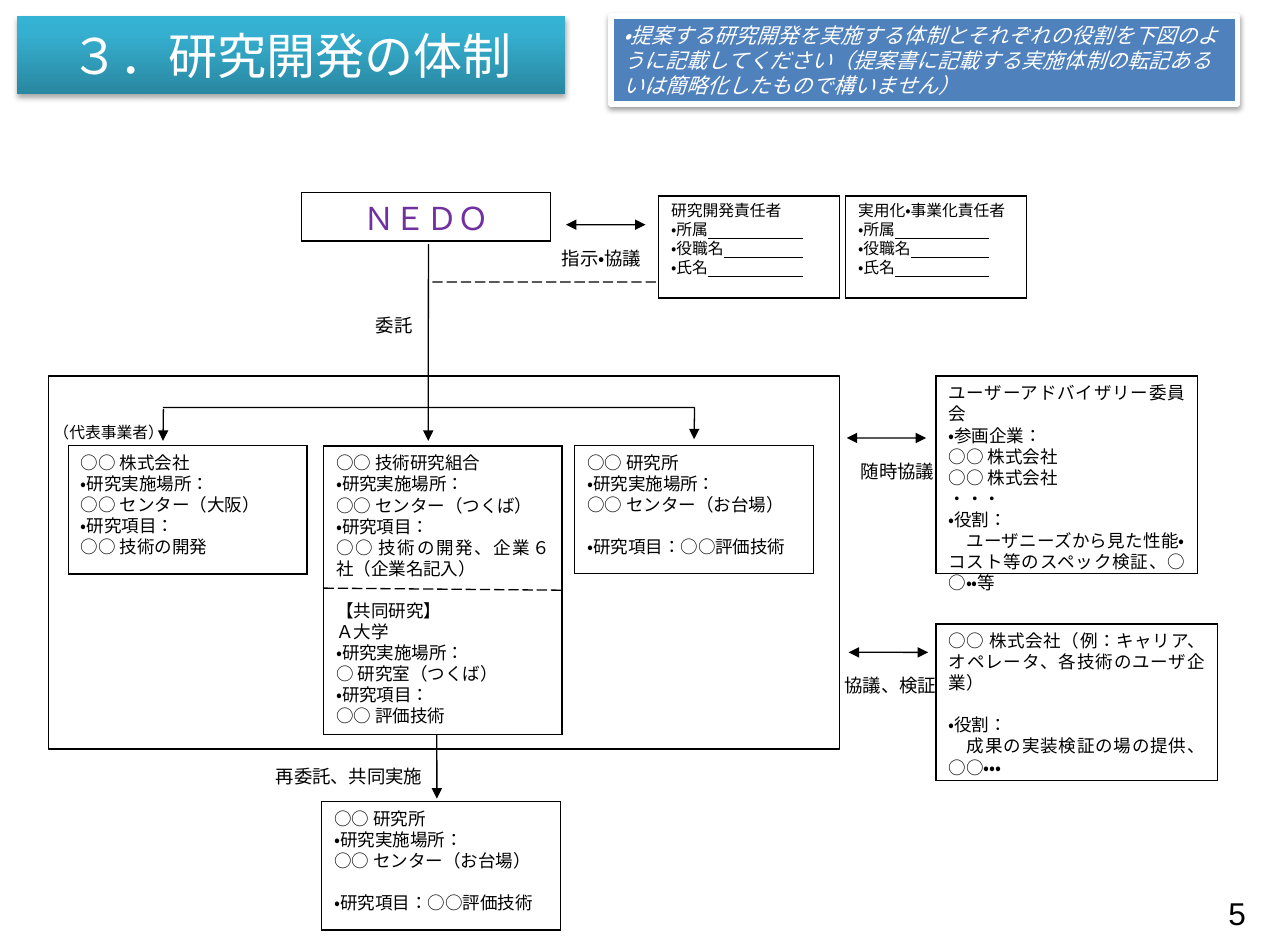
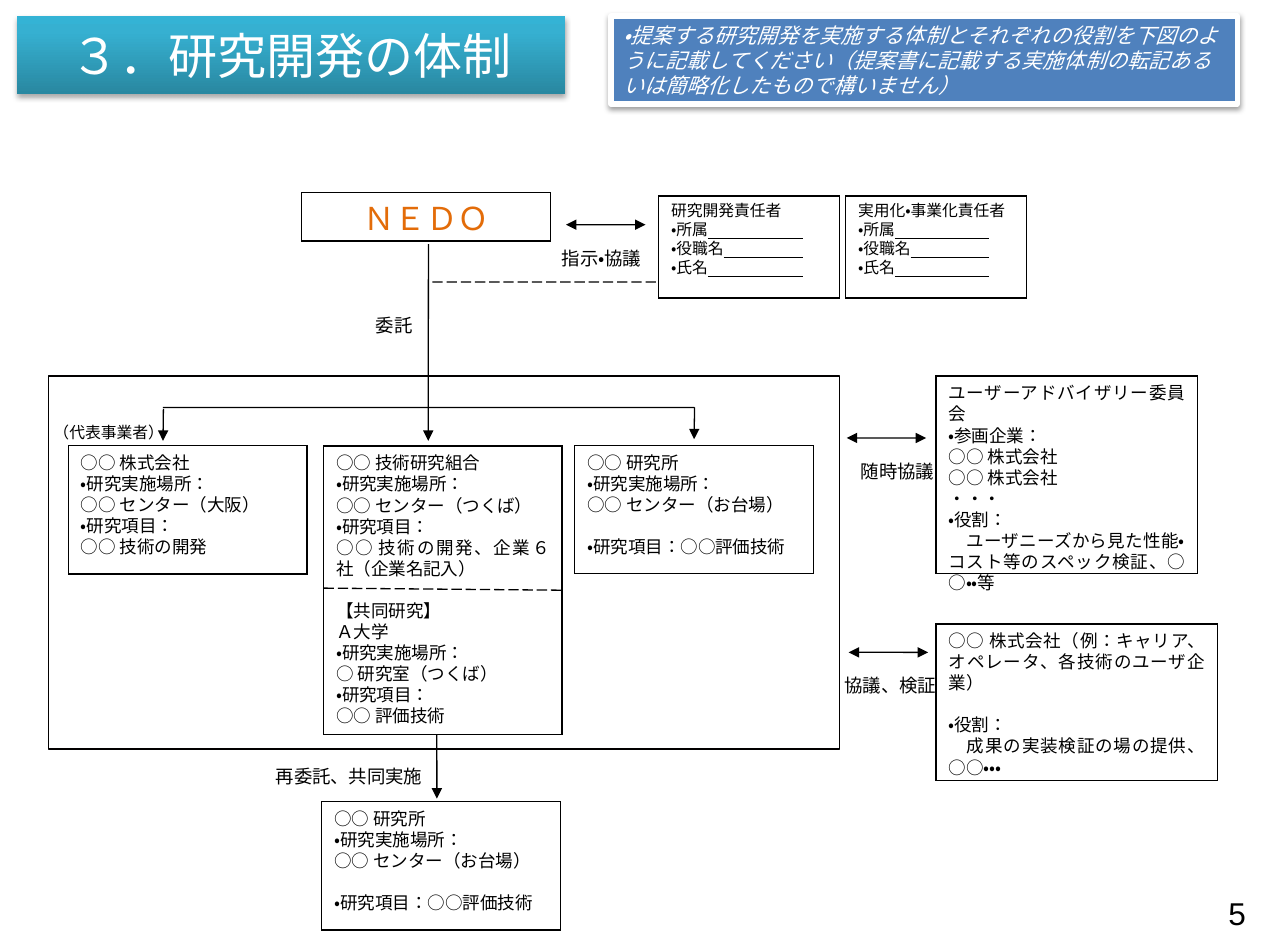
ＮＥＤＯ colour: purple -> orange (426, 220)
